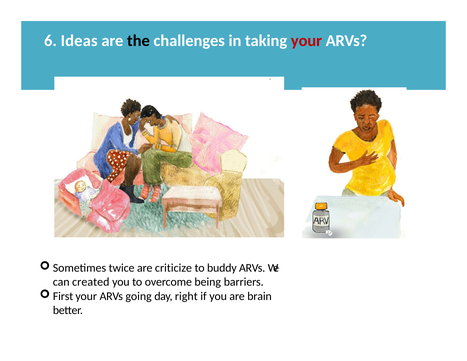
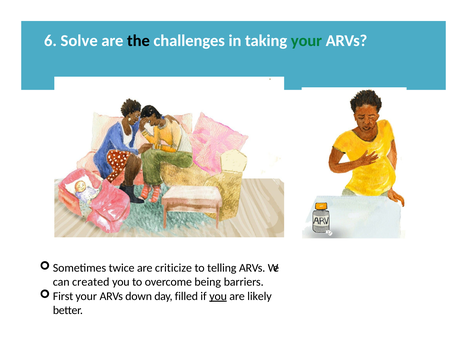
Ideas: Ideas -> Solve (79, 41)
your colour: red -> green (306, 41)
buddy: buddy -> telling (222, 268)
going: going -> down (139, 296)
right: right -> filled (186, 296)
you underline: none -> present (218, 296)
brain: brain -> likely (260, 296)
